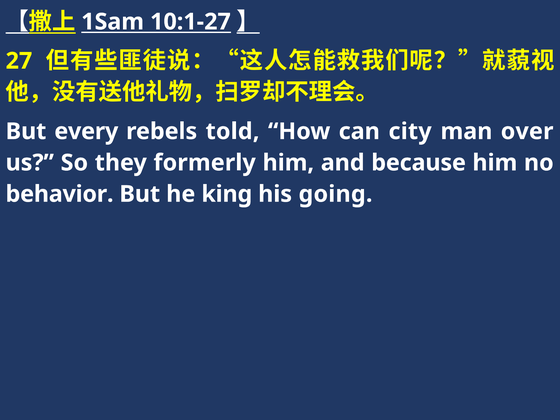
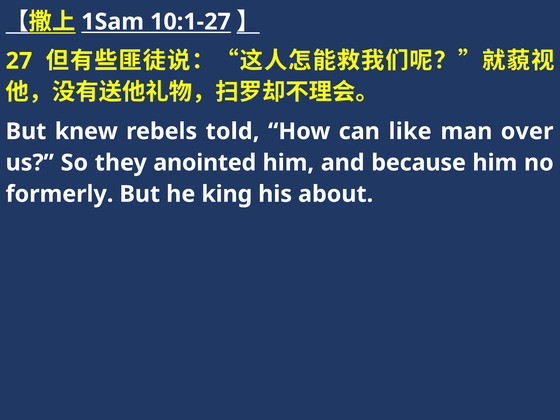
every: every -> knew (86, 131)
city: city -> like (410, 131)
formerly: formerly -> anointed (205, 163)
behavior: behavior -> formerly (59, 194)
going: going -> about (336, 194)
